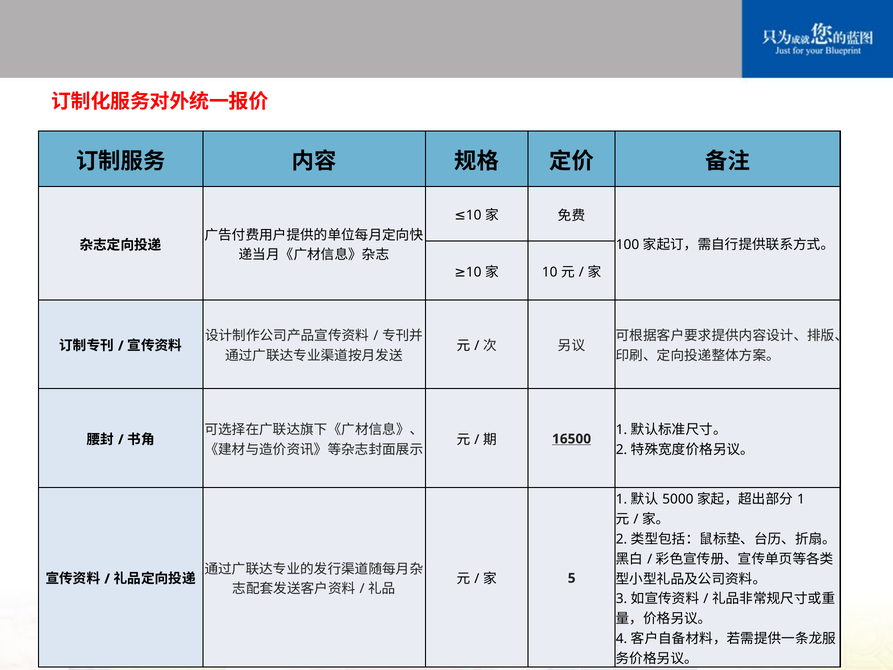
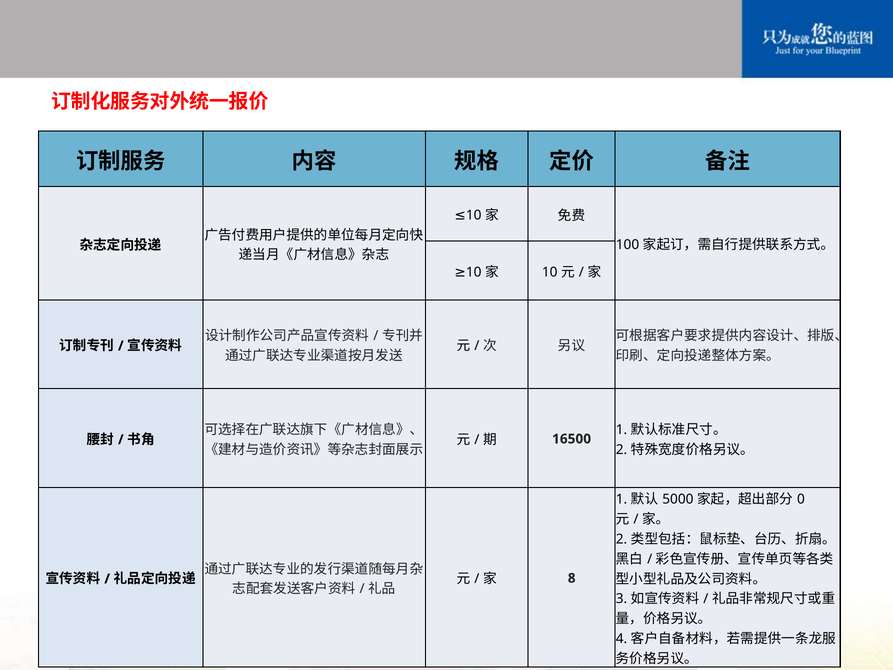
16500 underline: present -> none (572, 439)
1: 1 -> 0 (801, 499)
5: 5 -> 8 (572, 578)
